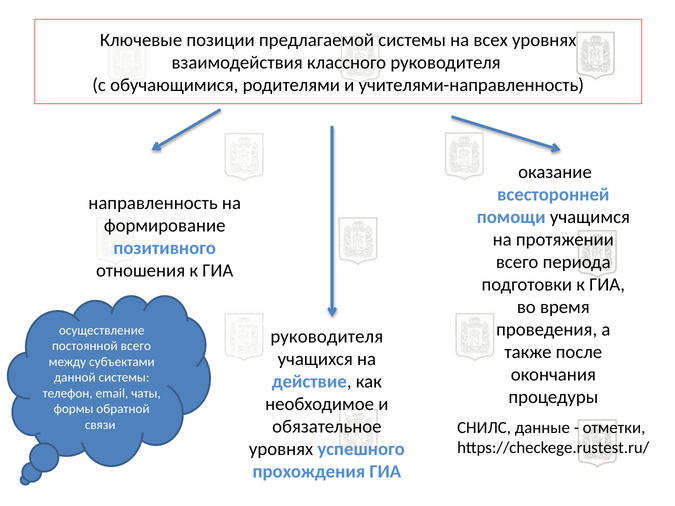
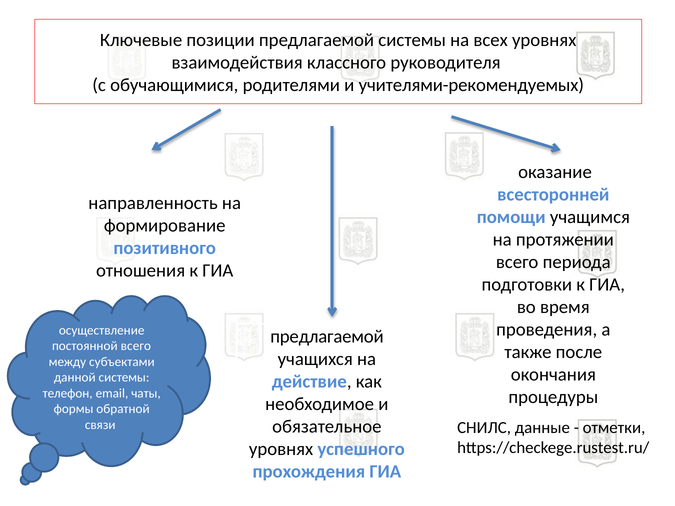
учителями-направленность: учителями-направленность -> учителями-рекомендуемых (471, 85)
руководителя: руководителя -> предлагаемой (327, 337)
